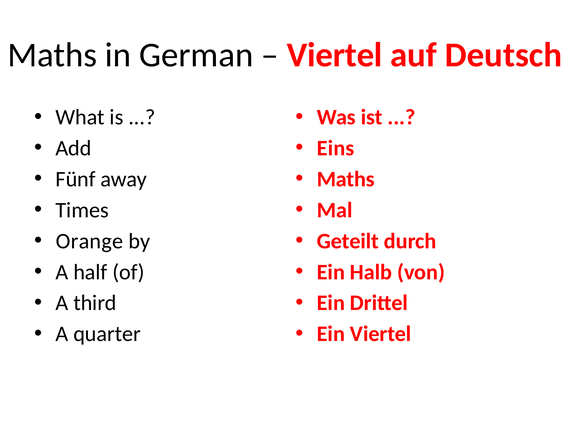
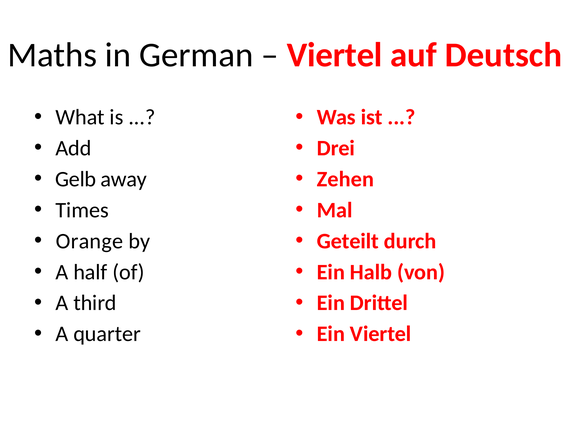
Eins: Eins -> Drei (336, 148)
Fünf: Fünf -> Gelb (76, 179)
Maths: Maths -> Zehen (345, 179)
